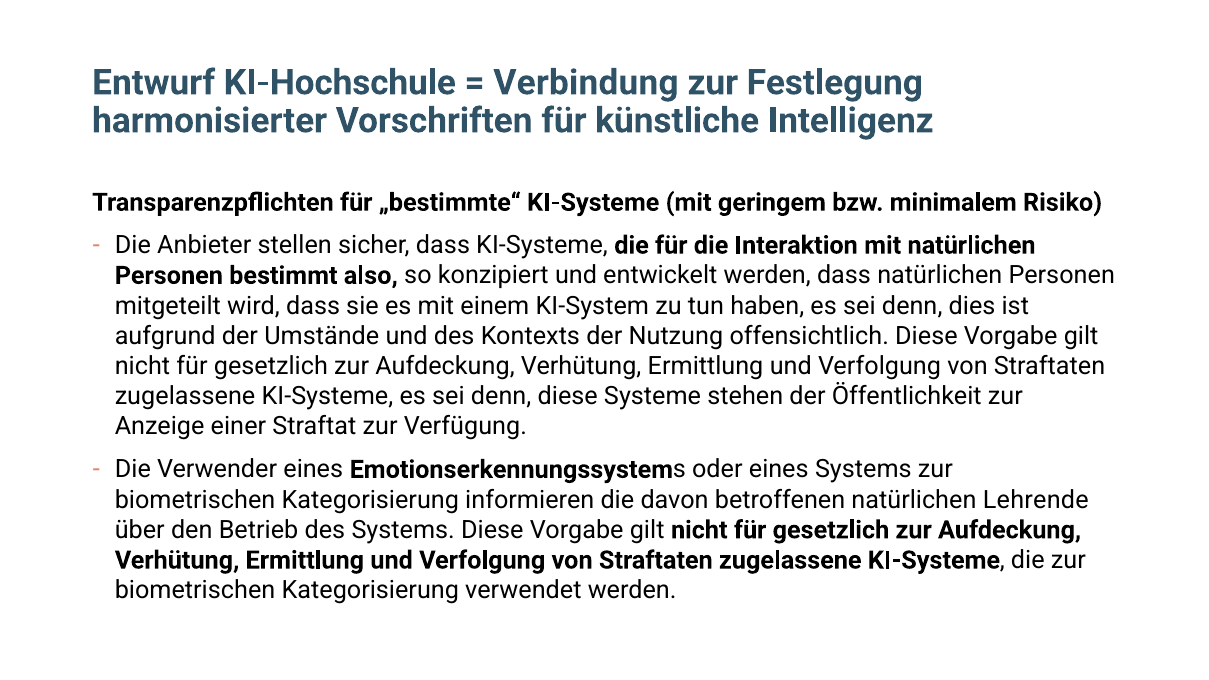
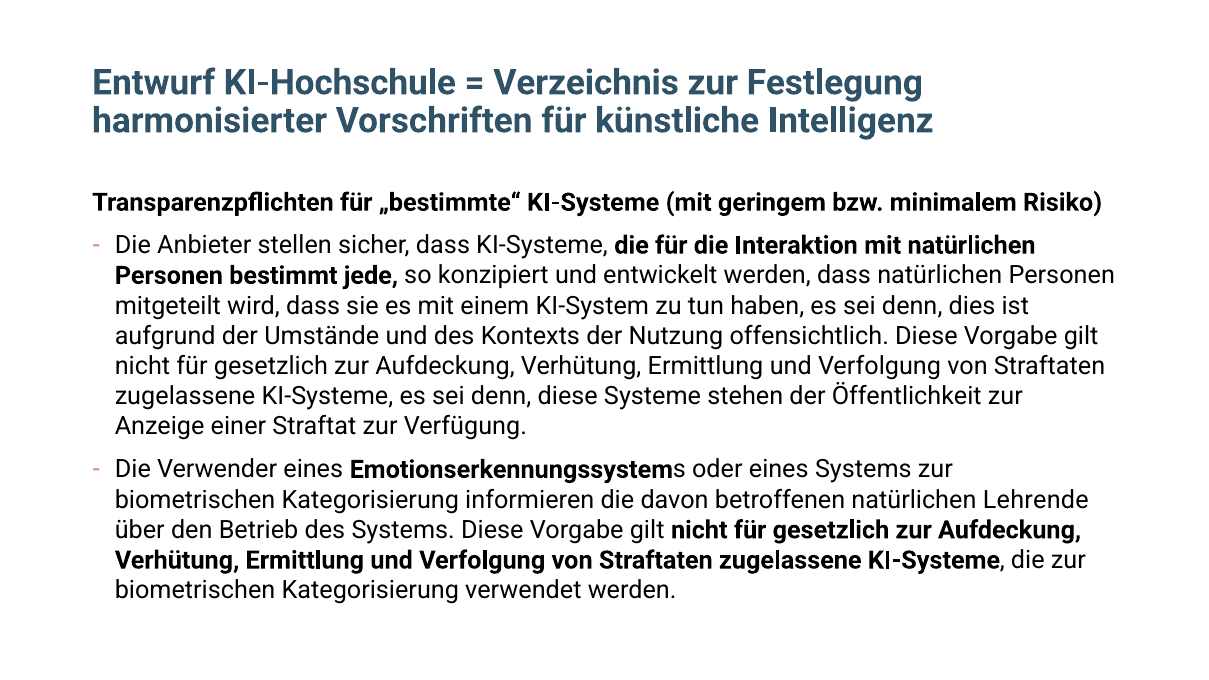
Verbindung: Verbindung -> Verzeichnis (586, 83)
also: also -> jede (371, 276)
